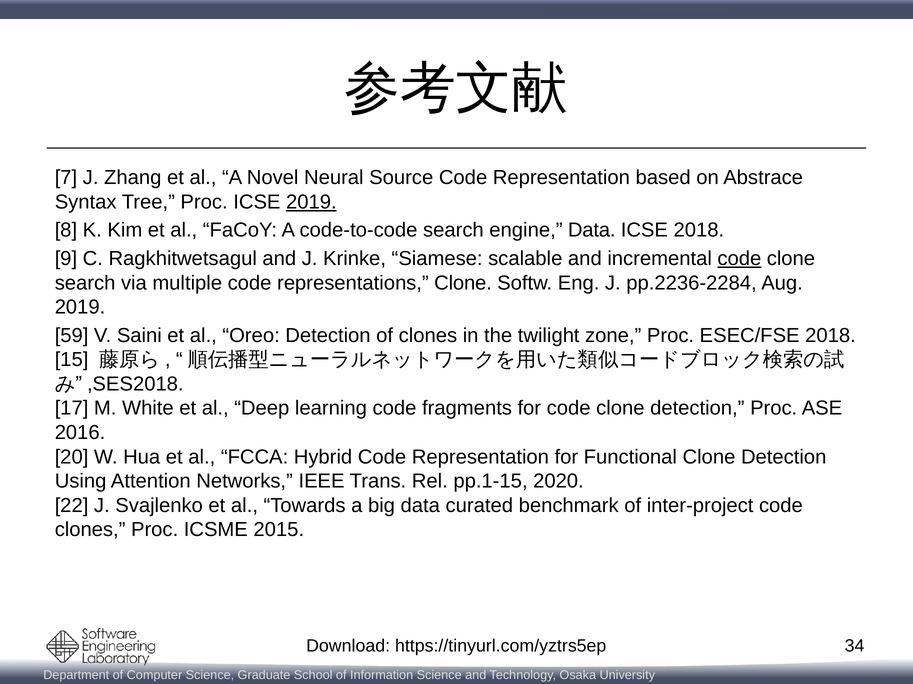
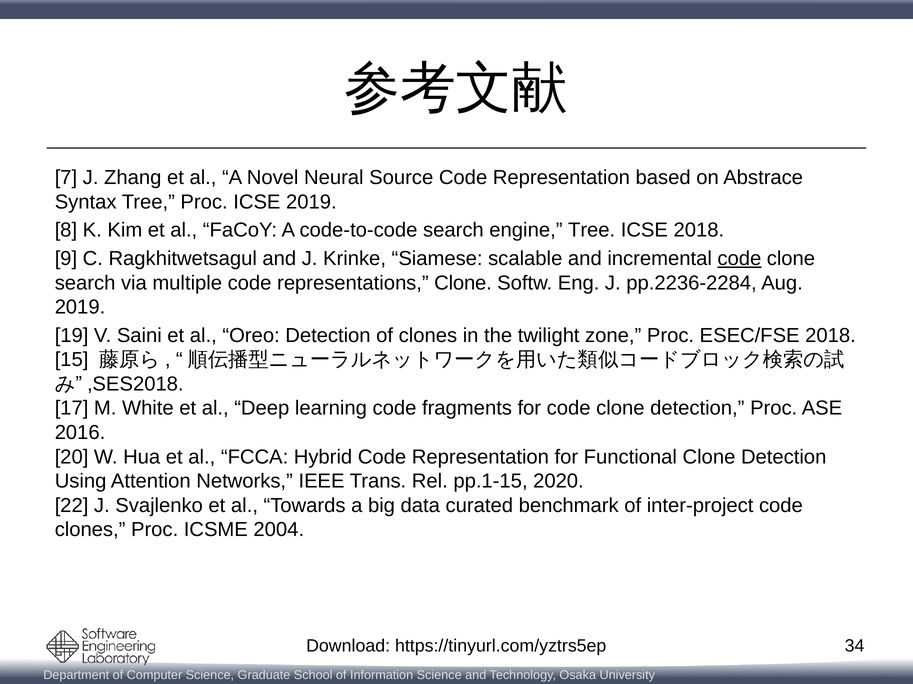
2019 underline: present -> none (311, 202)
engine Data: Data -> Tree (592, 231)
59: 59 -> 19 (72, 336)
2015: 2015 -> 2004 (279, 530)
